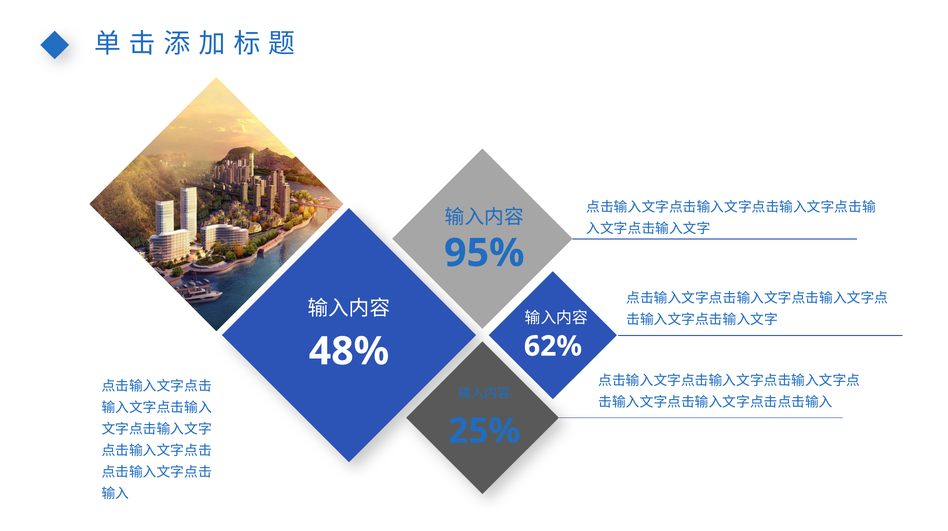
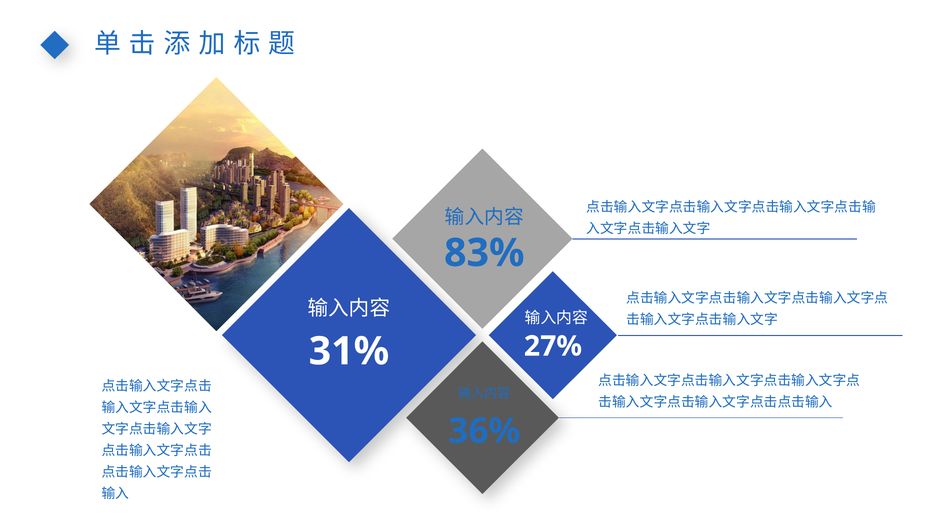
95%: 95% -> 83% (484, 253)
62%: 62% -> 27% (553, 346)
48%: 48% -> 31% (349, 351)
25%: 25% -> 36% (484, 431)
